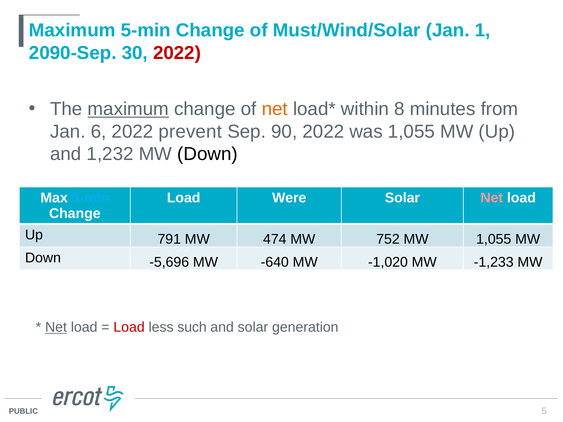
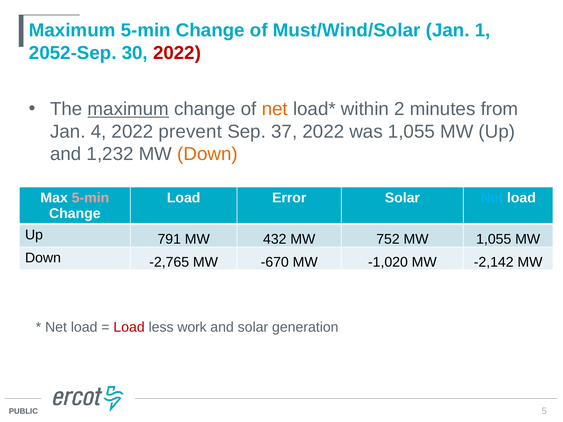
2090-Sep: 2090-Sep -> 2052-Sep (73, 53)
8: 8 -> 2 (399, 109)
6: 6 -> 4 (99, 132)
90: 90 -> 37 (284, 132)
Down colour: black -> orange (208, 154)
5-min colour: light blue -> pink (90, 198)
Were: Were -> Error (289, 198)
Net colour: pink -> light blue (492, 198)
474: 474 -> 432 (275, 239)
-5,696: -5,696 -> -2,765 (169, 262)
-640: -640 -> -670 (275, 262)
-1,233: -1,233 -> -2,142 (494, 262)
Net underline: present -> none (56, 327)
such: such -> work (192, 327)
